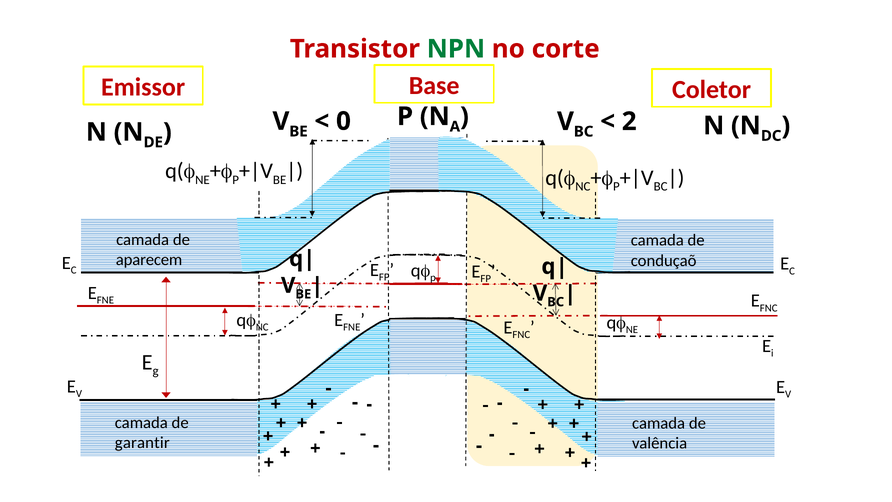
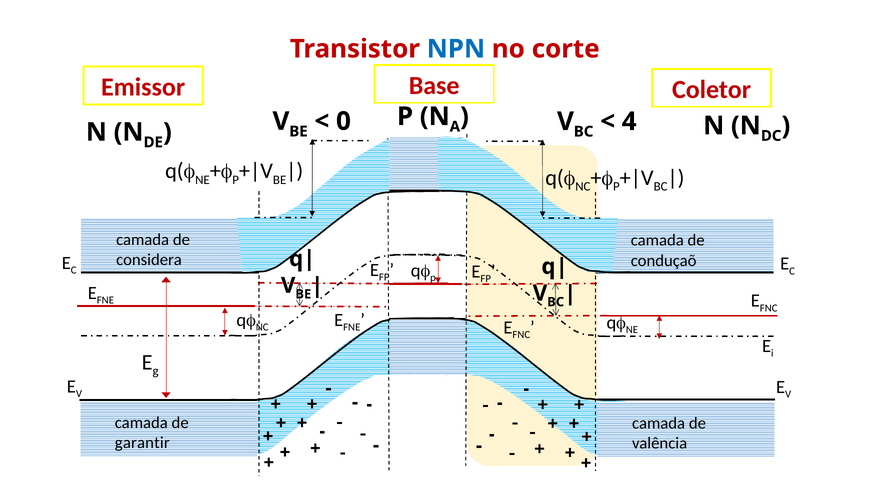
NPN colour: green -> blue (456, 49)
2: 2 -> 4 (629, 121)
aparecem: aparecem -> considera (149, 260)
